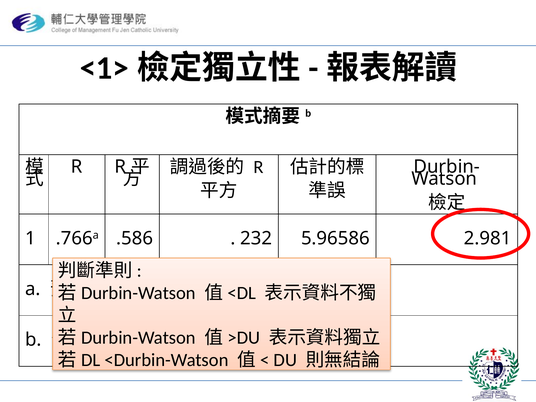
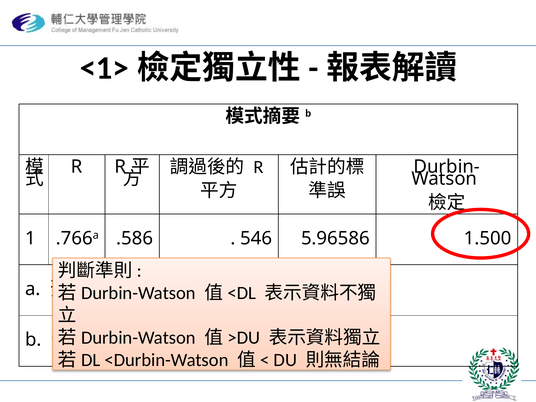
232: 232 -> 546 (256, 238)
2.981: 2.981 -> 1.500 (488, 238)
